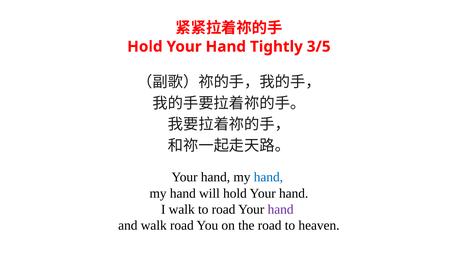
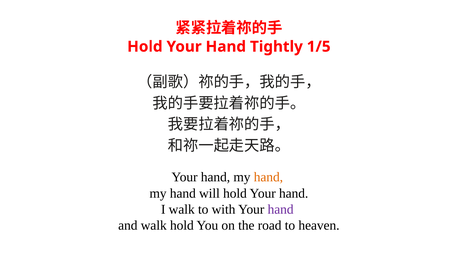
3/5: 3/5 -> 1/5 (319, 47)
hand colour: blue -> orange (268, 177)
to road: road -> with (224, 209)
walk road: road -> hold (182, 225)
